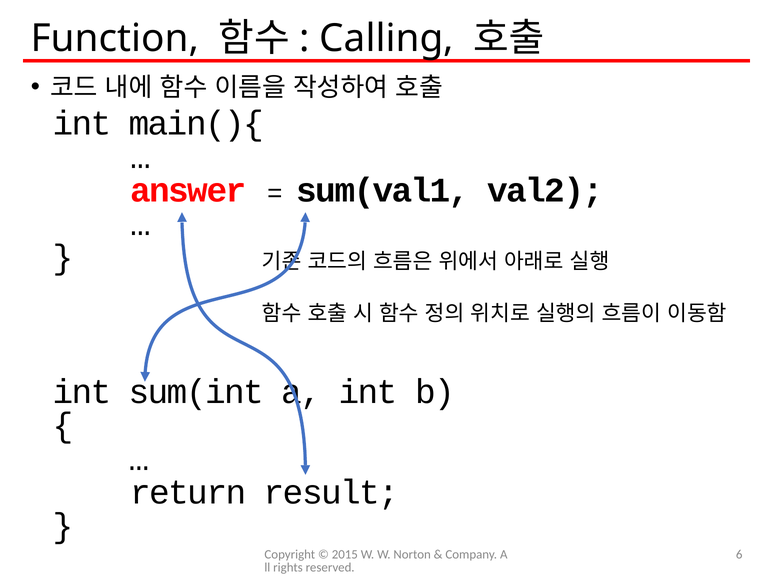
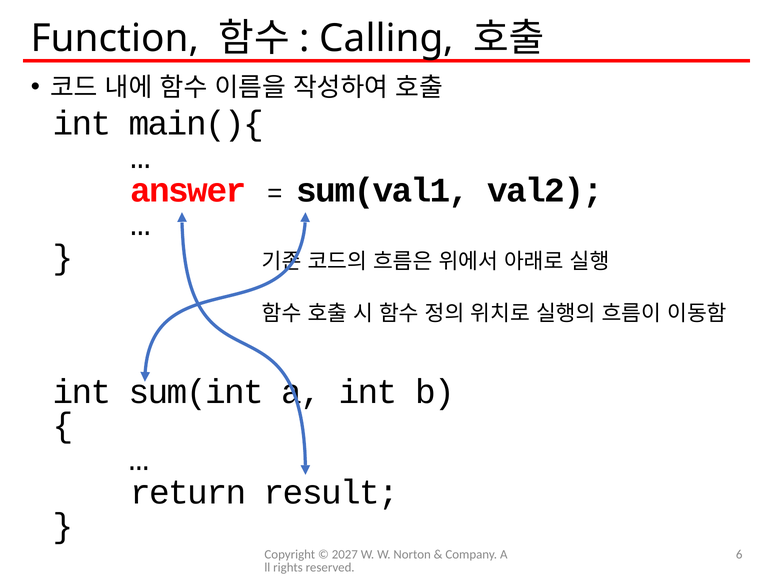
2015: 2015 -> 2027 (345, 555)
